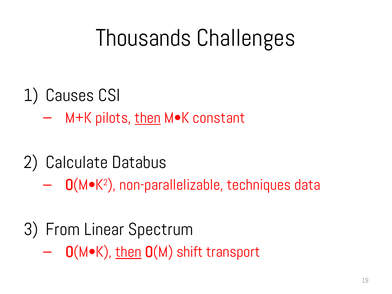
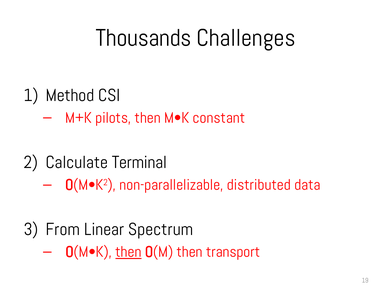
Causes: Causes -> Method (70, 95)
then underline: present -> none (148, 118)
Databus: Databus -> Terminal (139, 162)
techniques: techniques -> distributed (259, 185)
O(M shift: shift -> then (190, 252)
